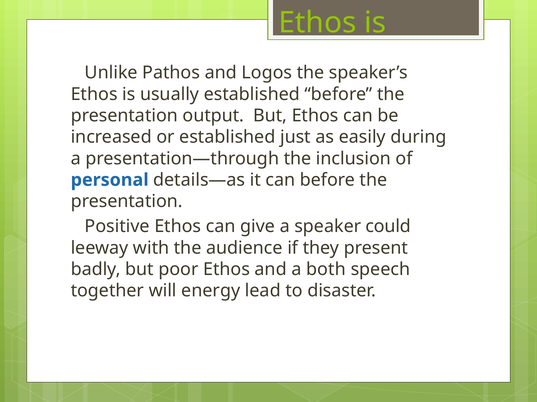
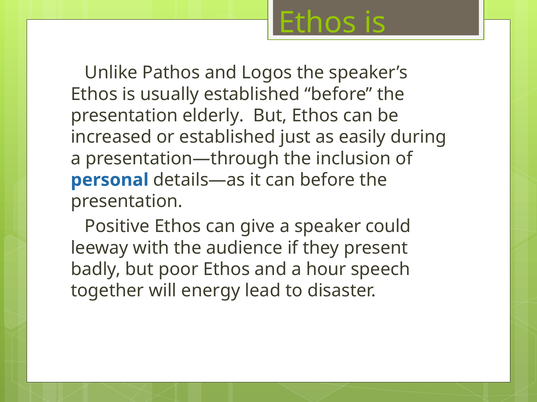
output: output -> elderly (213, 116)
both: both -> hour (326, 270)
